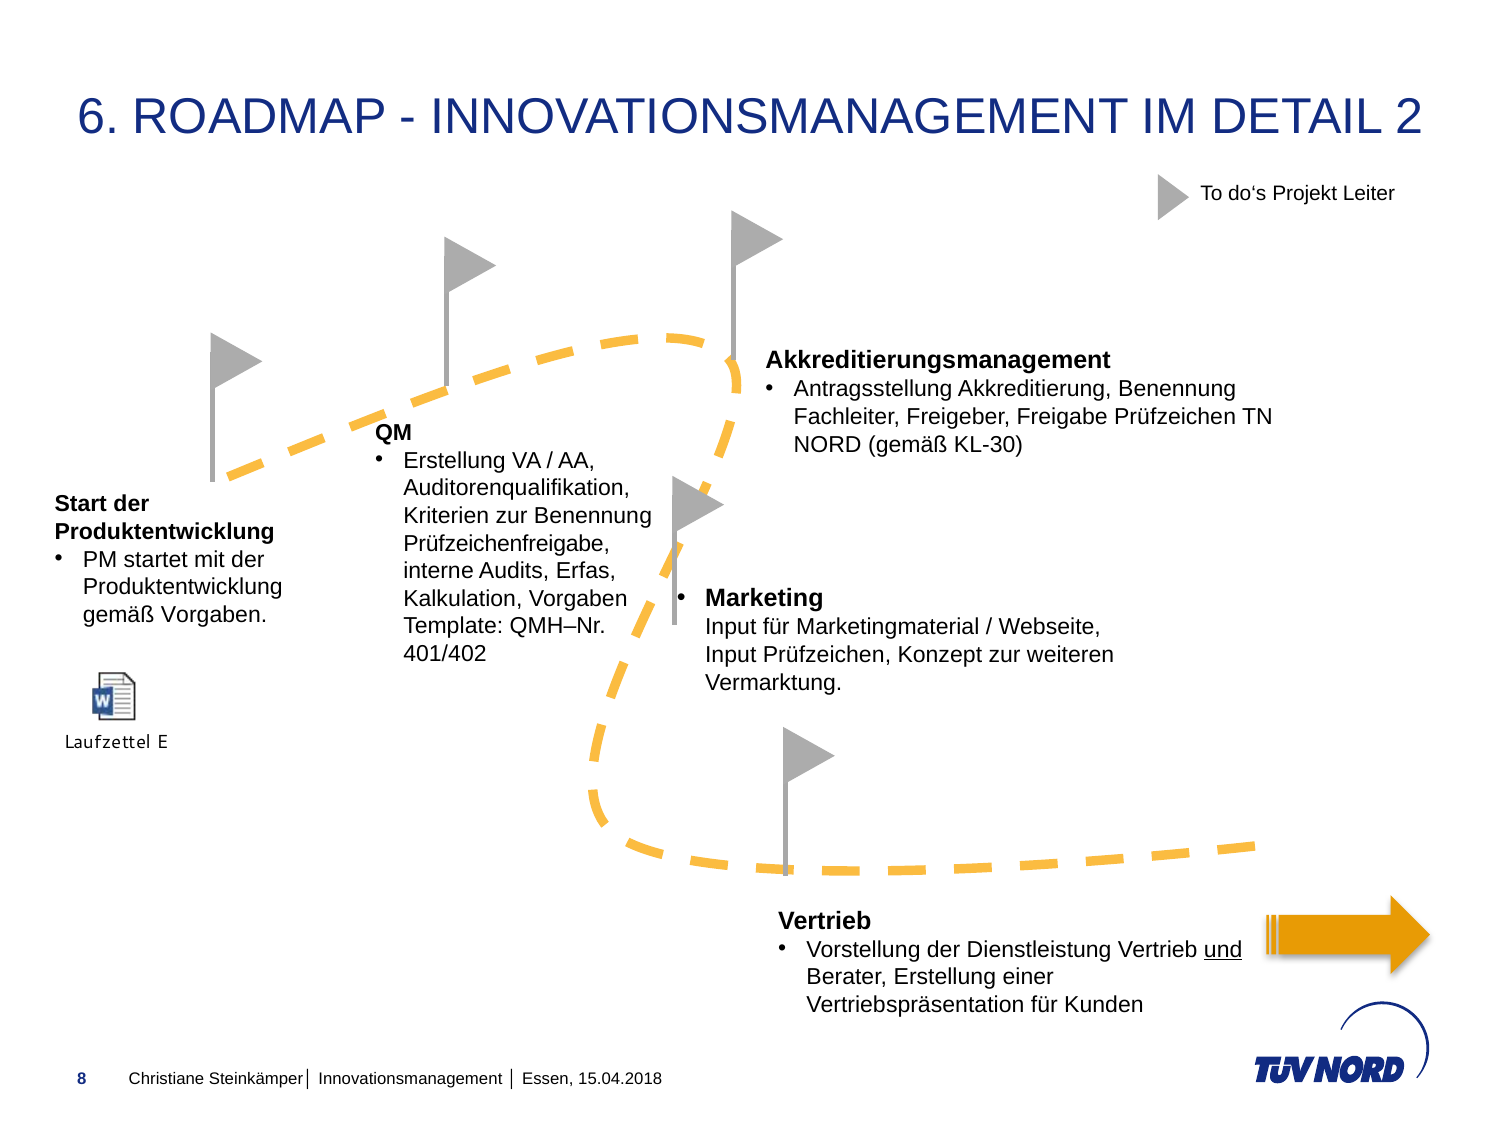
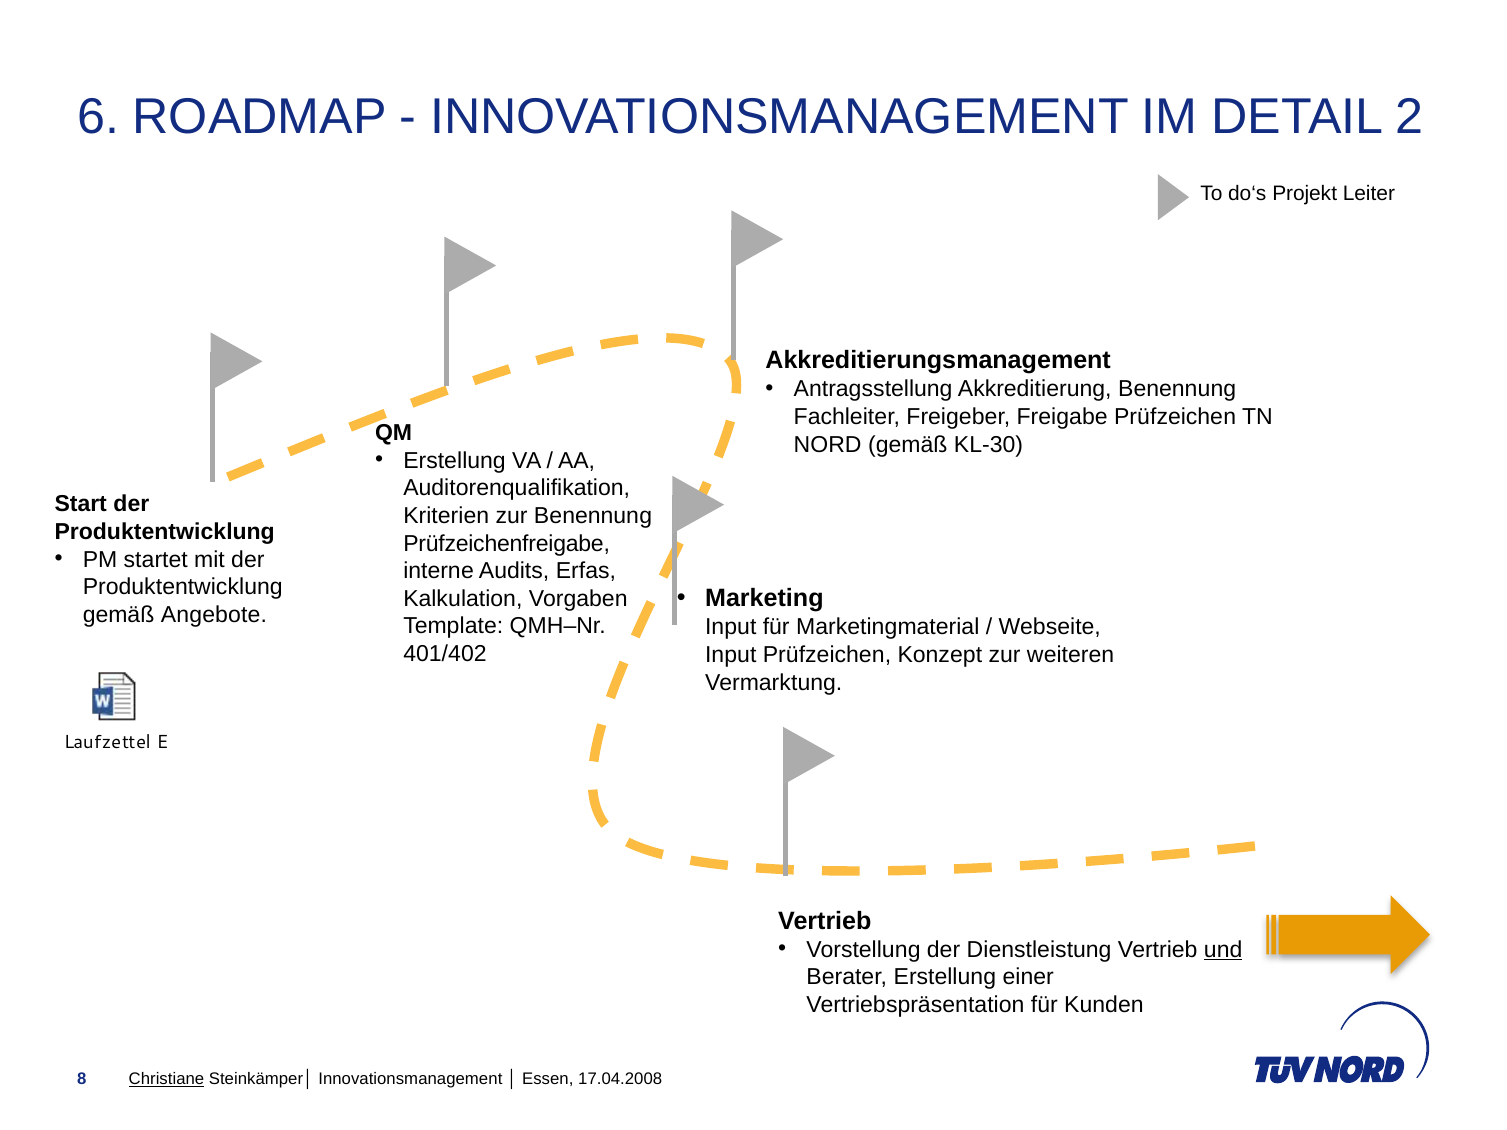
gemäß Vorgaben: Vorgaben -> Angebote (214, 615)
Christiane underline: none -> present (166, 1079)
15.04.2018: 15.04.2018 -> 17.04.2008 (620, 1079)
